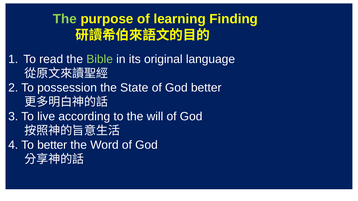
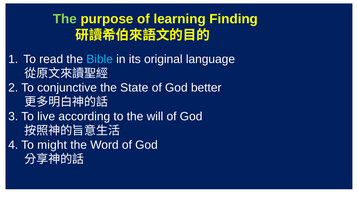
Bible colour: light green -> light blue (100, 59)
possession: possession -> conjunctive (67, 88)
To better: better -> might (52, 145)
